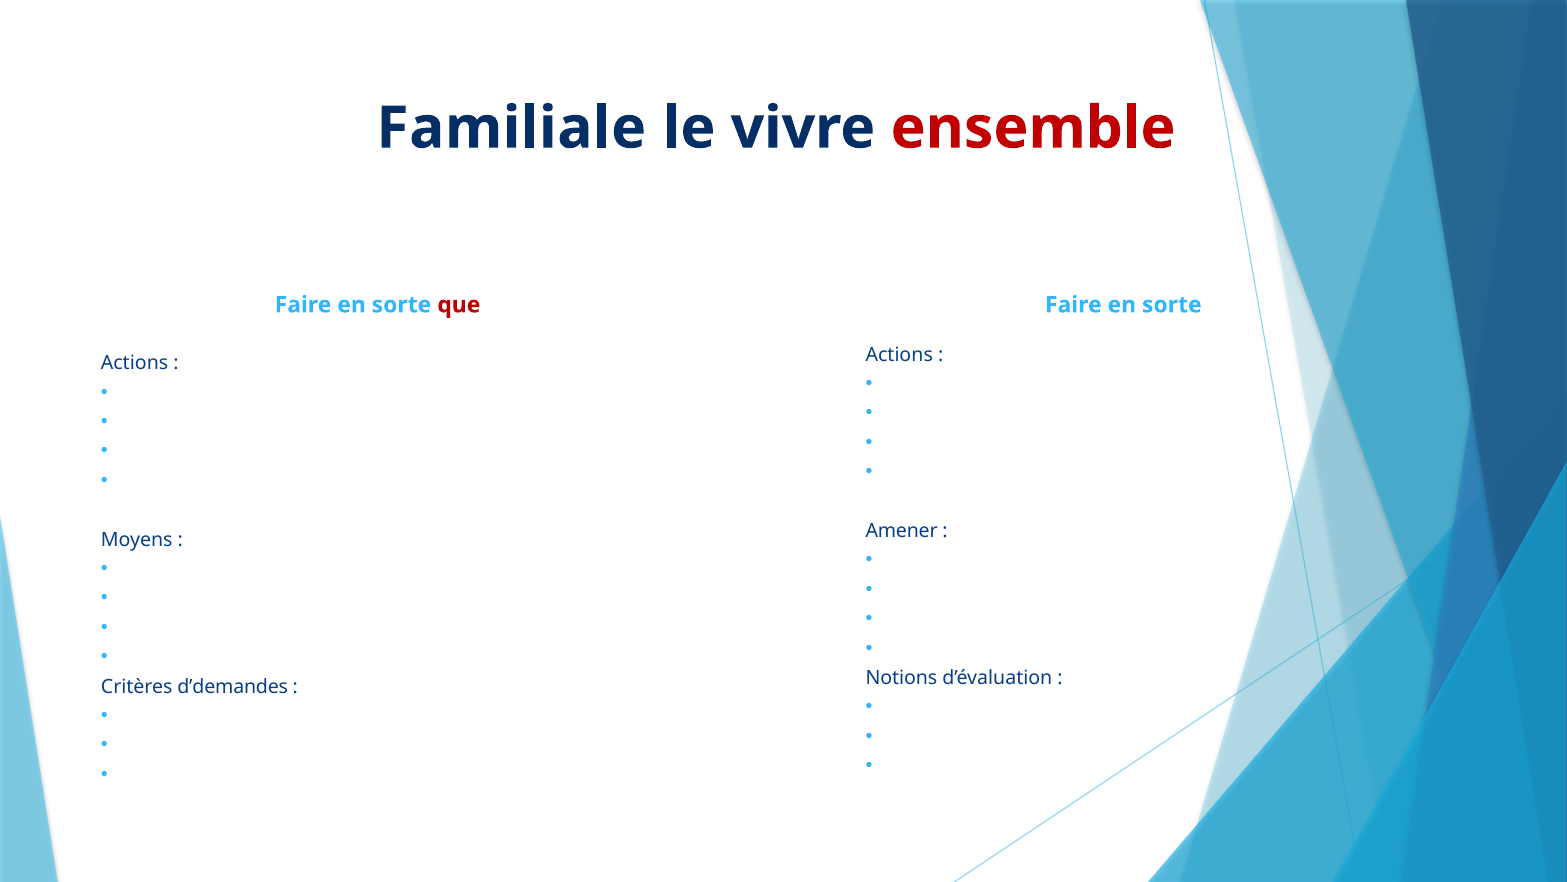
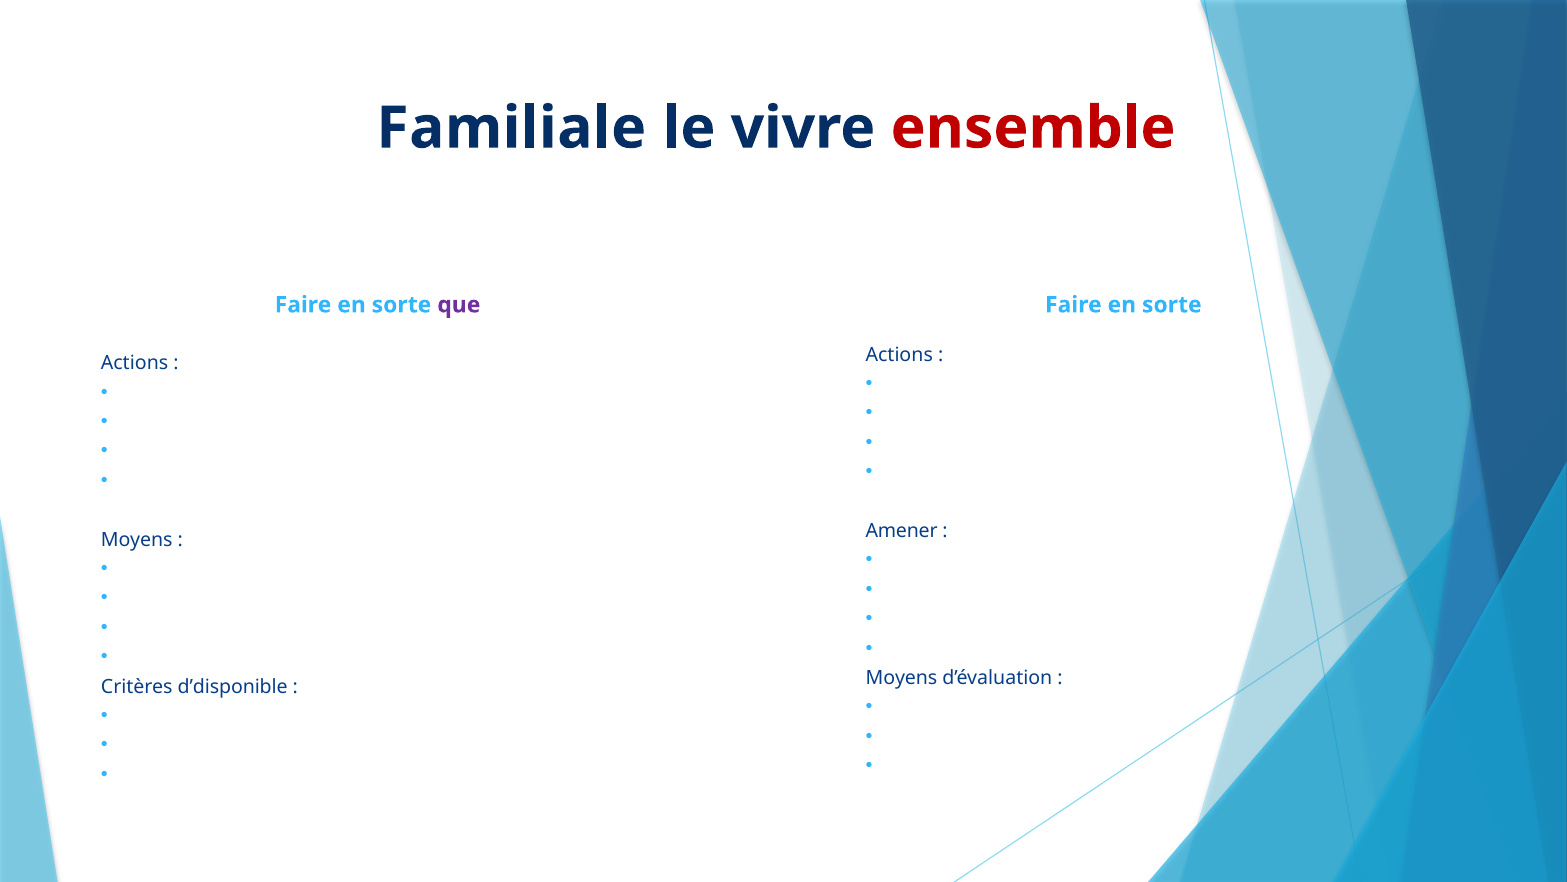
que colour: red -> purple (459, 305)
Notions: Notions -> Moyens (901, 678)
d’demandes: d’demandes -> d’disponible (233, 686)
